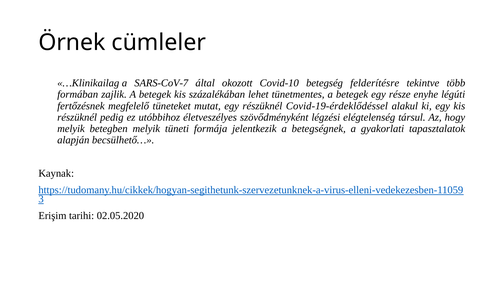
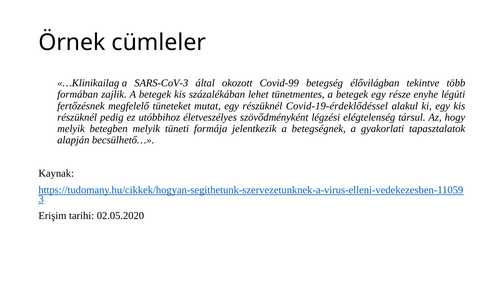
SARS-CoV-7: SARS-CoV-7 -> SARS-CoV-3 (161, 83)
Covid-10: Covid-10 -> Covid-99 (279, 83)
felderítésre: felderítésre -> élővilágban (375, 83)
